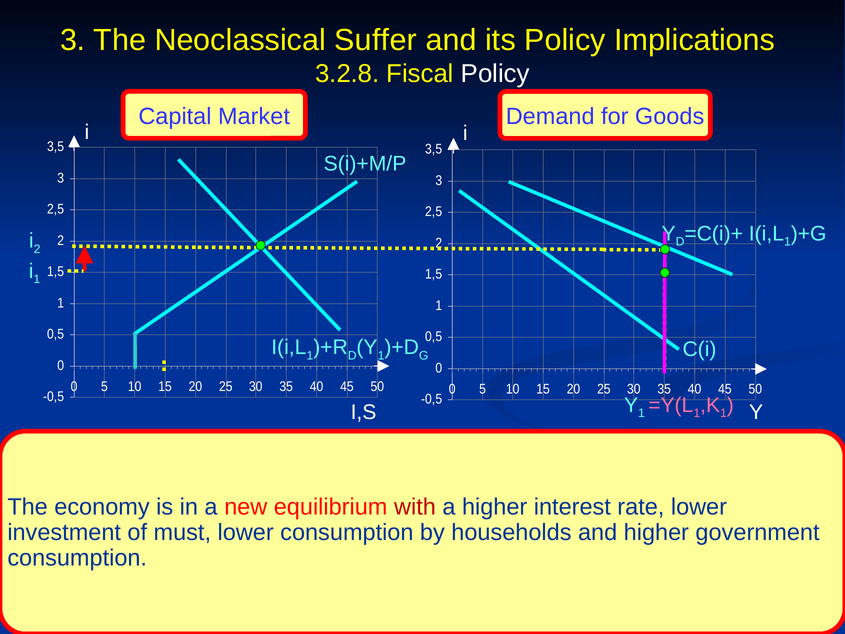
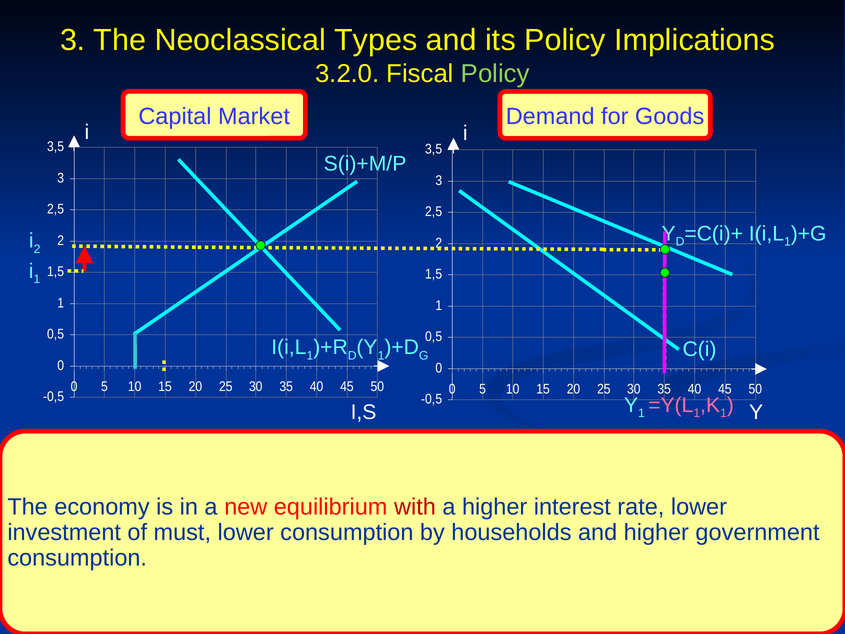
Suffer: Suffer -> Types (376, 40)
3.2.8: 3.2.8 -> 3.2.0 (347, 74)
Policy colour: white -> light green (495, 74)
